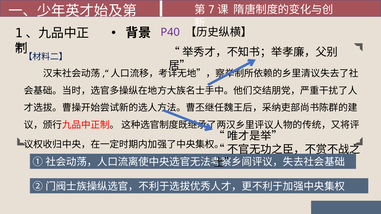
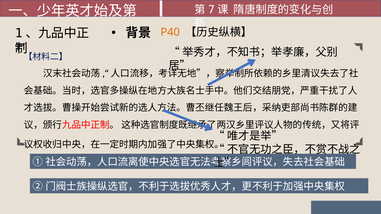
P40 colour: purple -> orange (170, 32)
